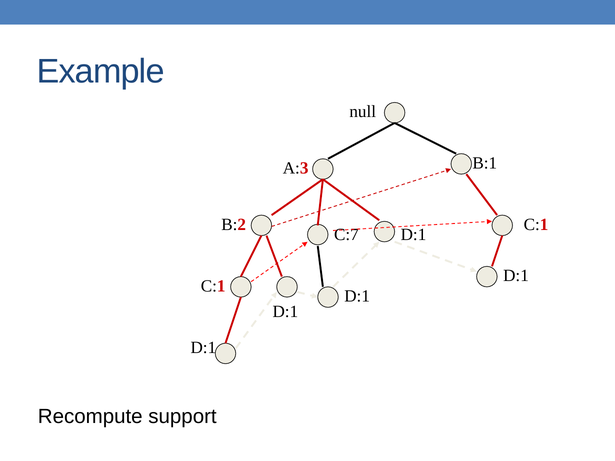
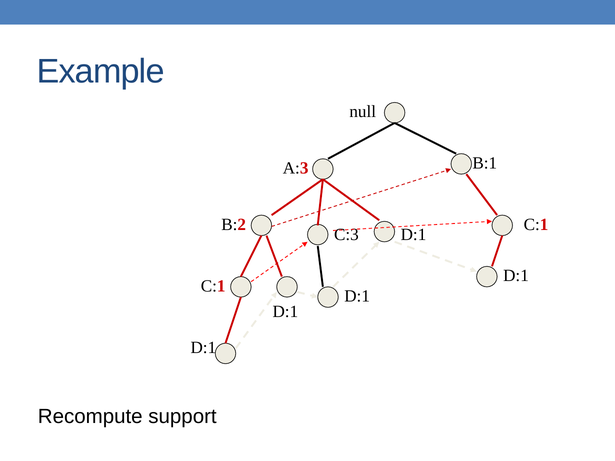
C:7: C:7 -> C:3 (346, 235)
